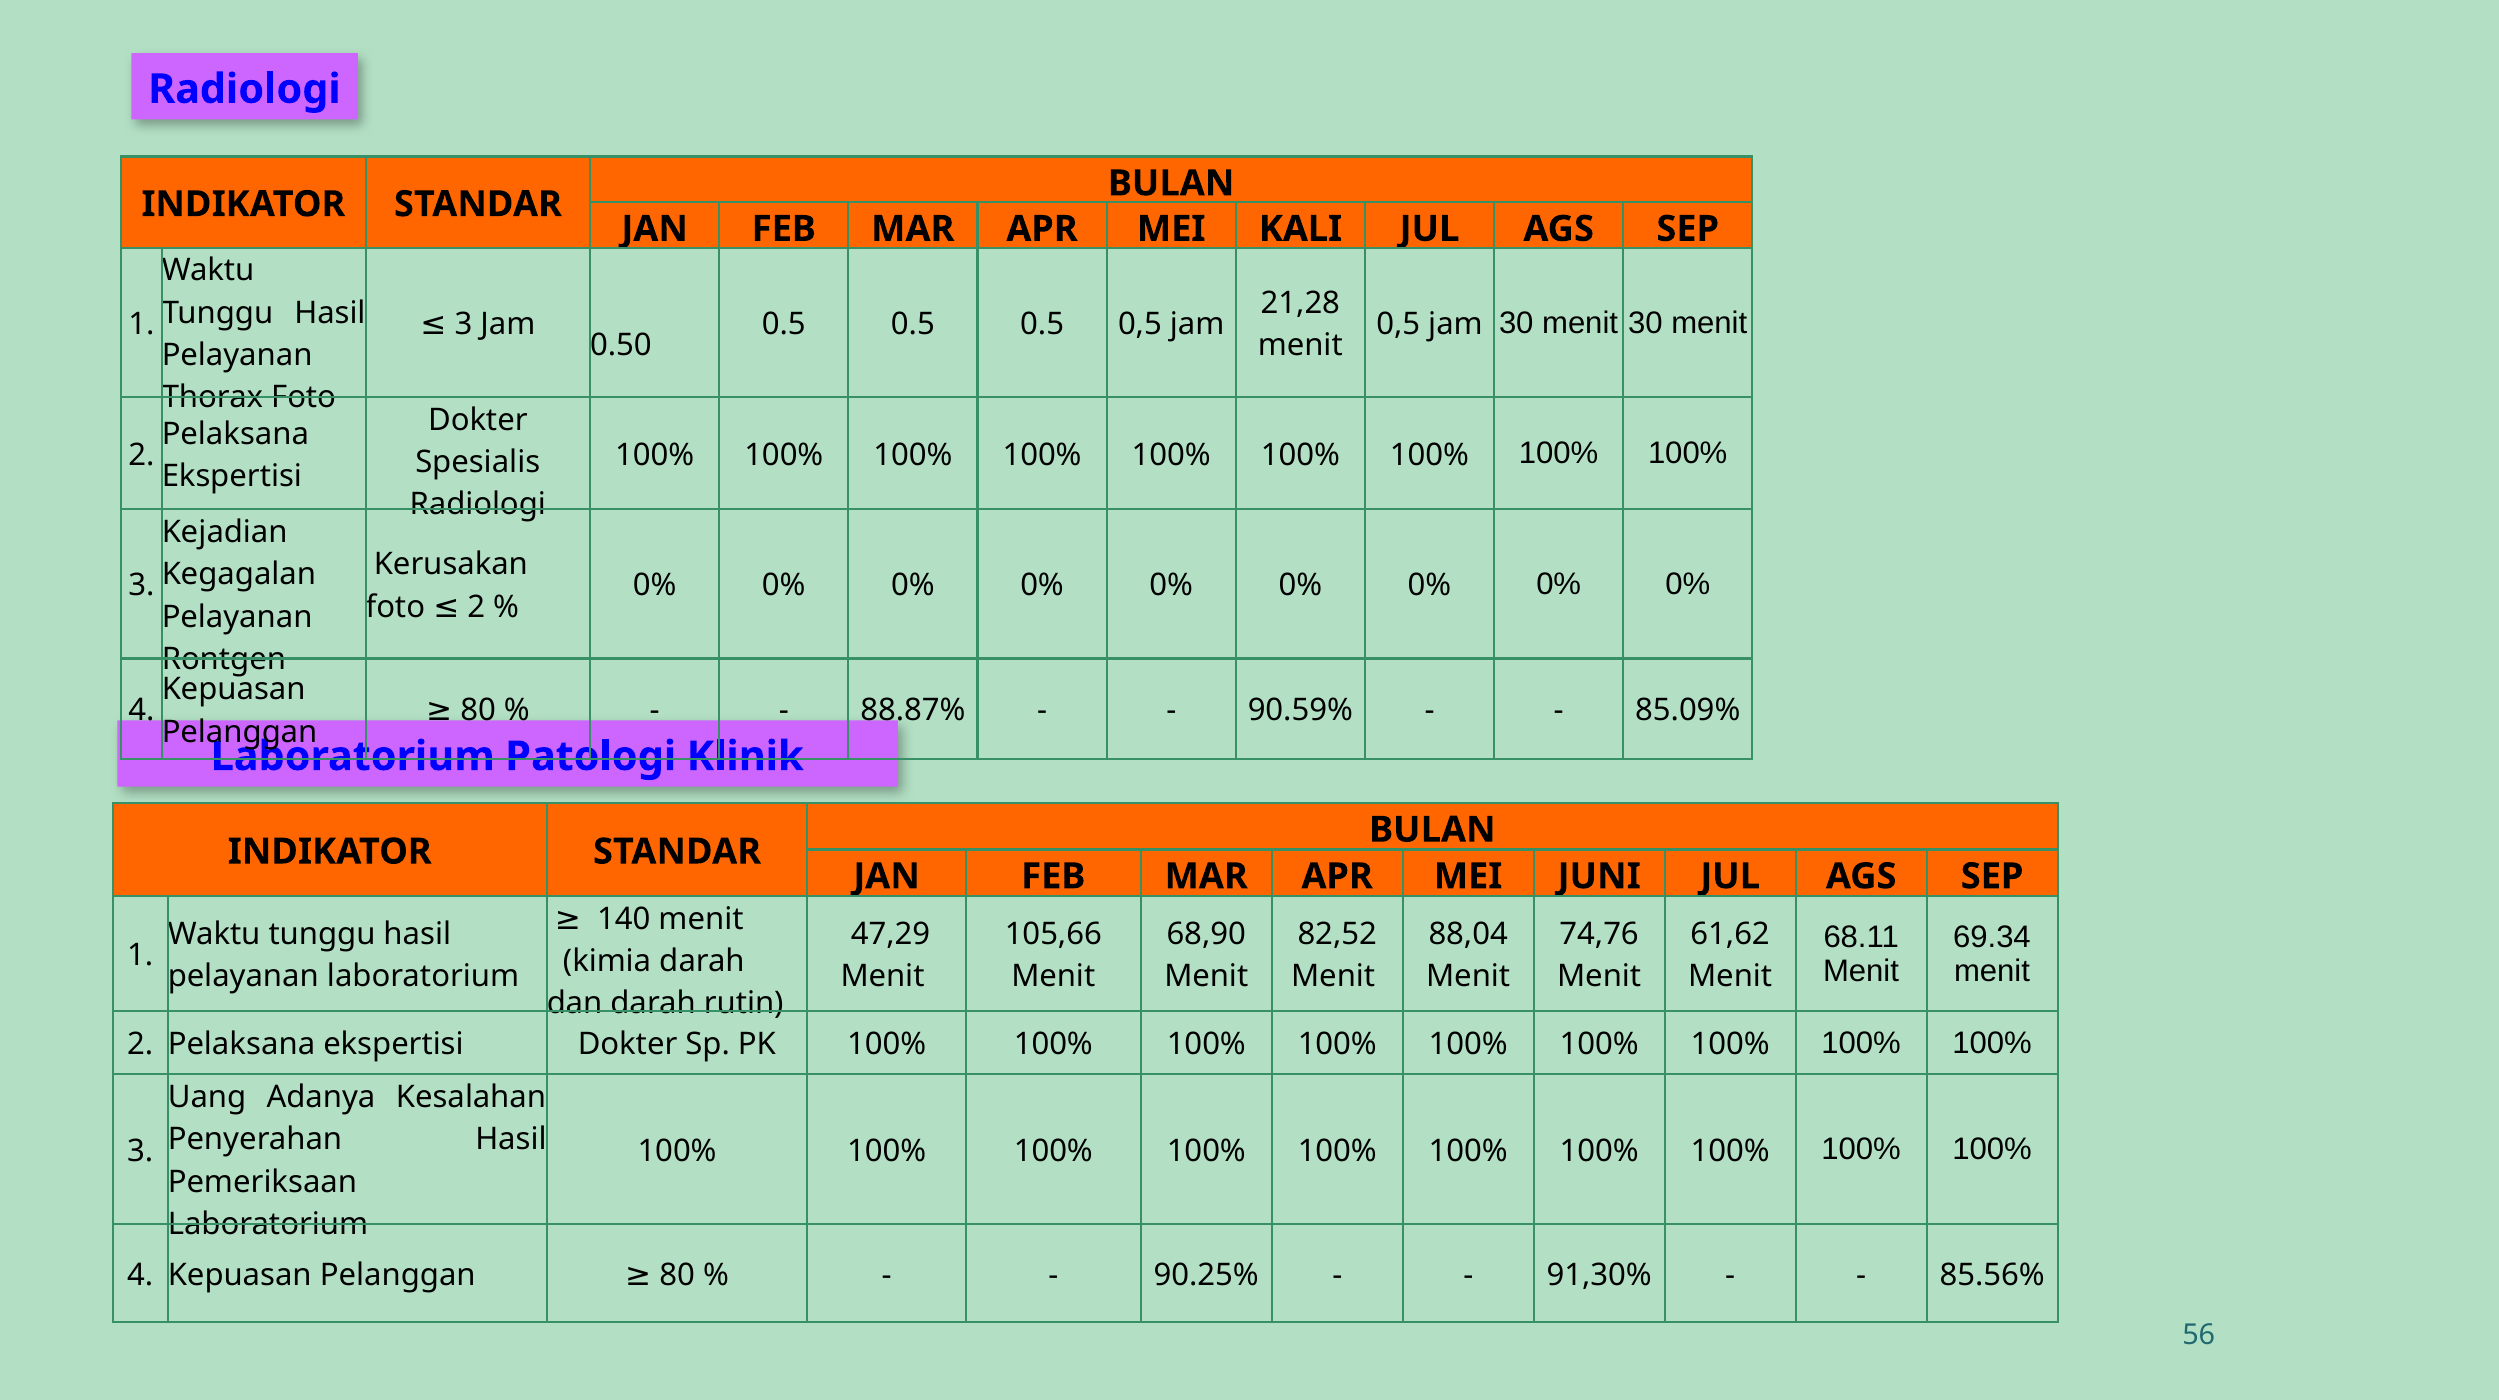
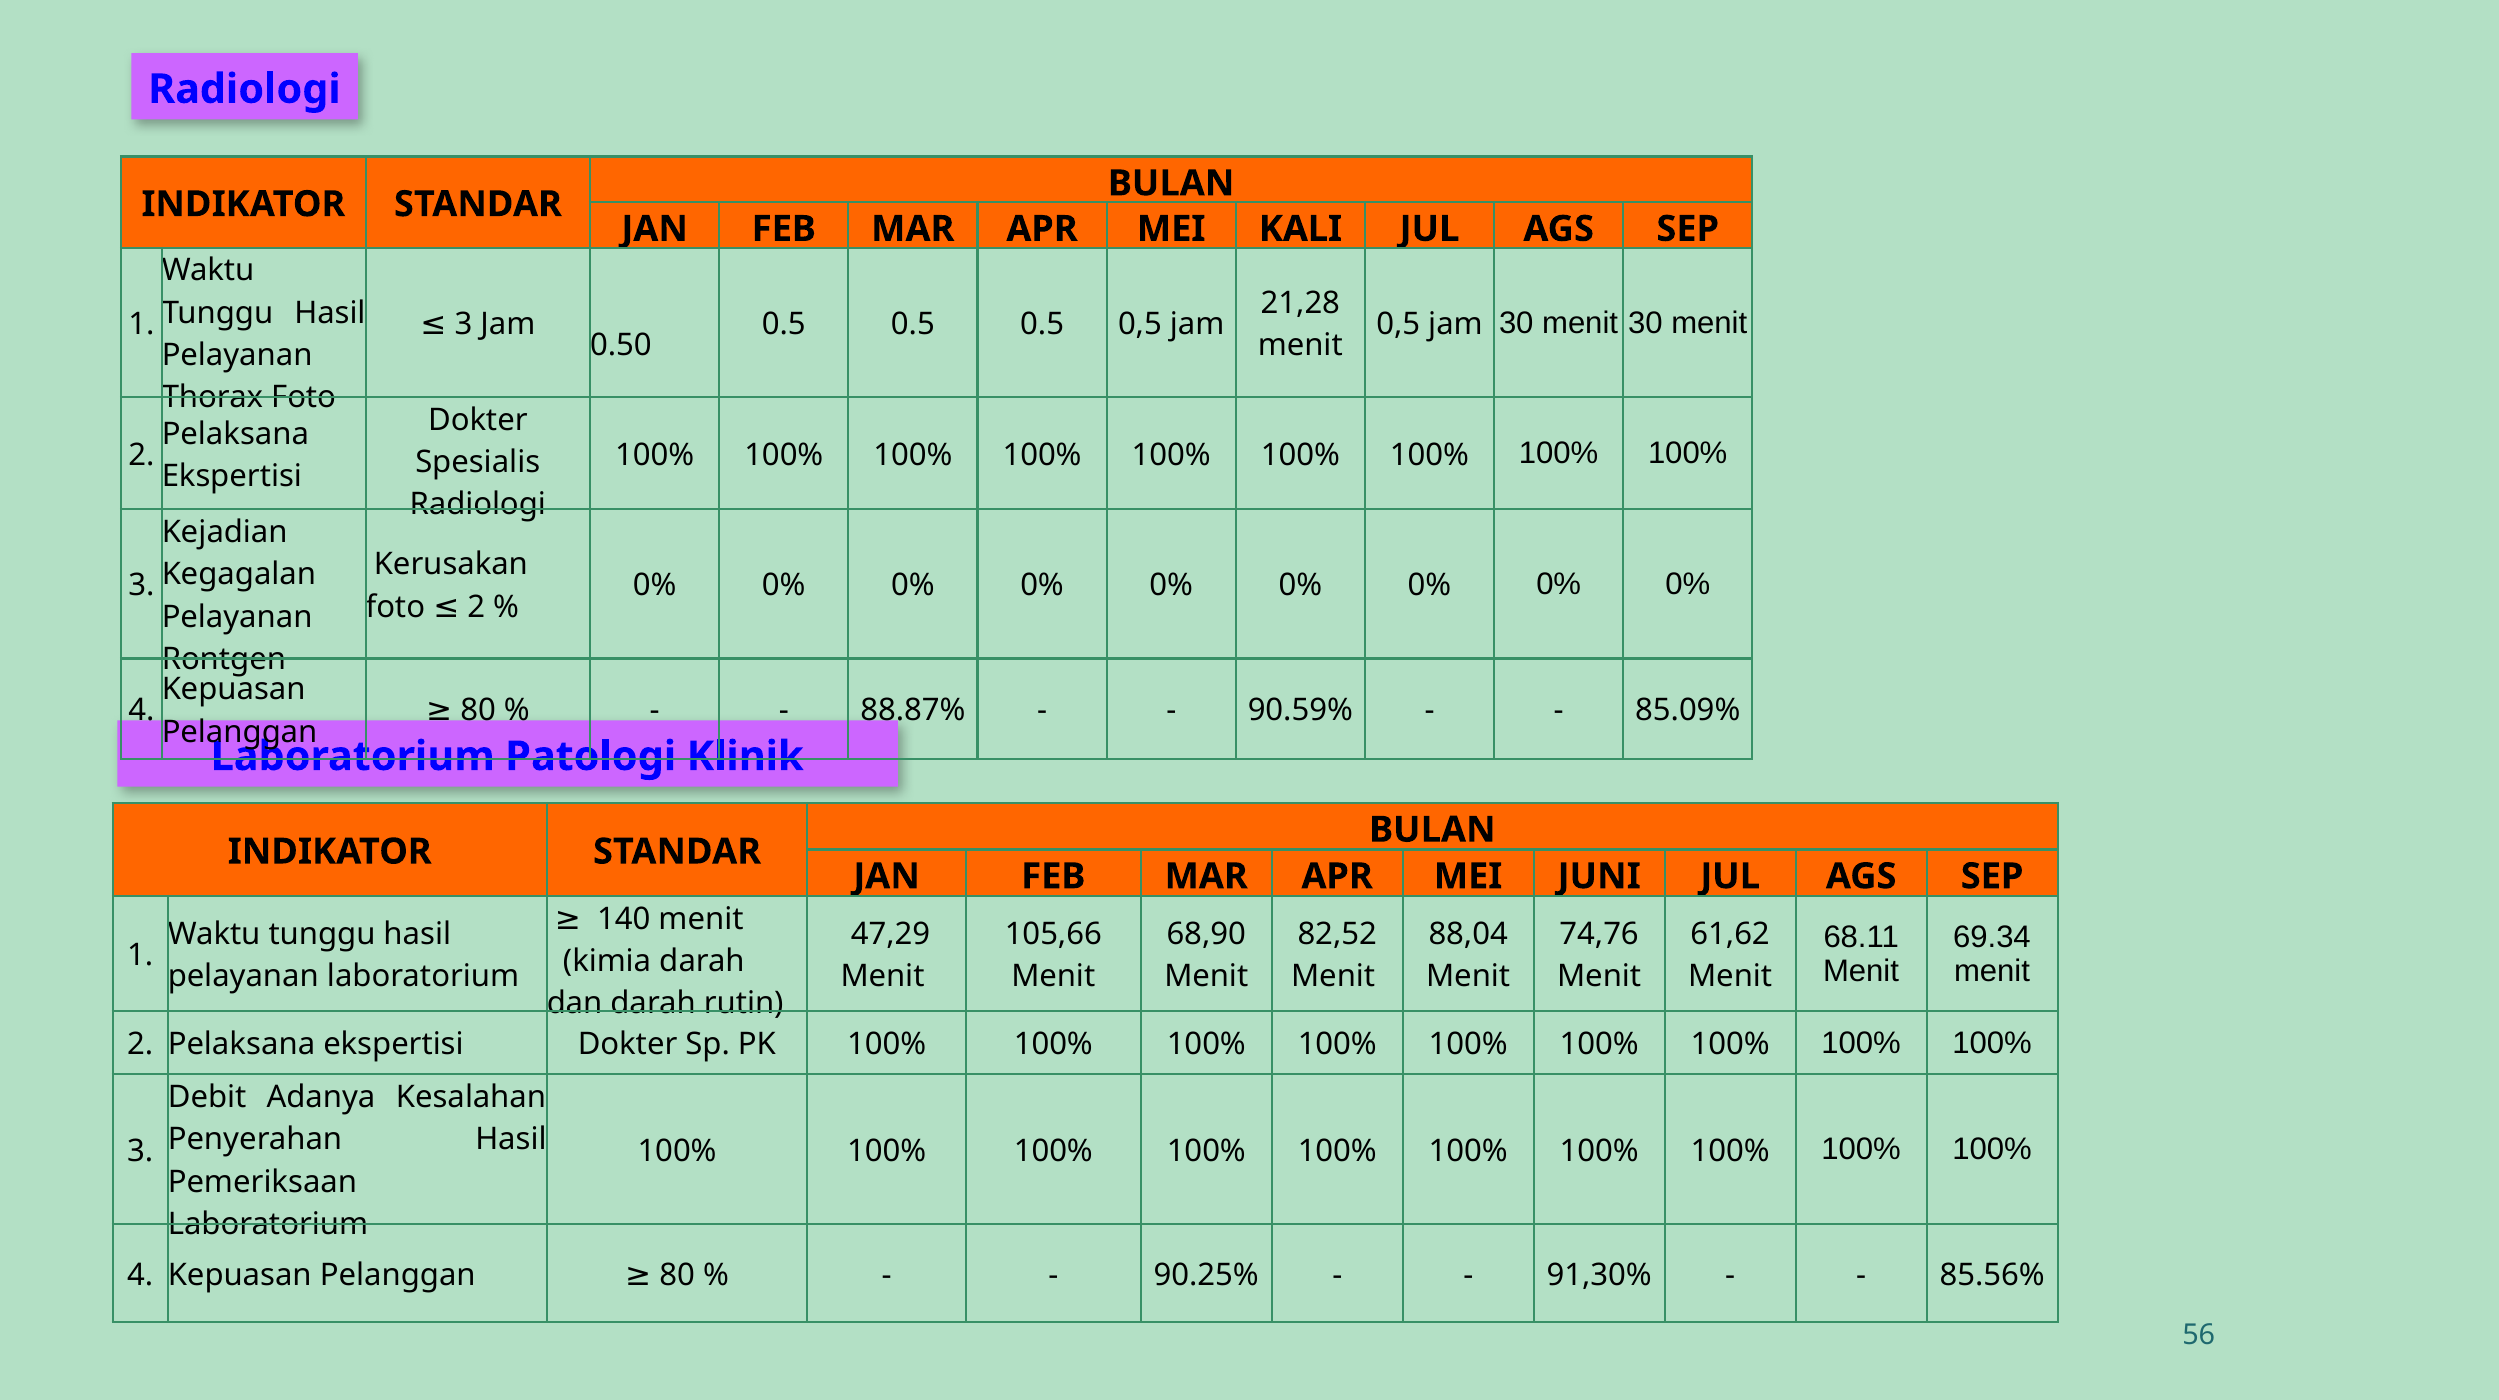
Uang: Uang -> Debit (207, 1097)
